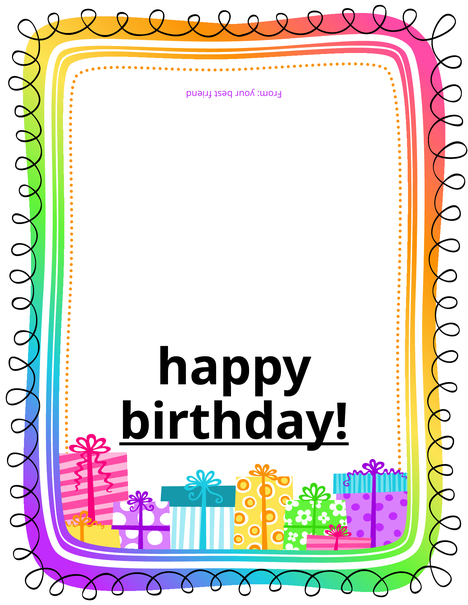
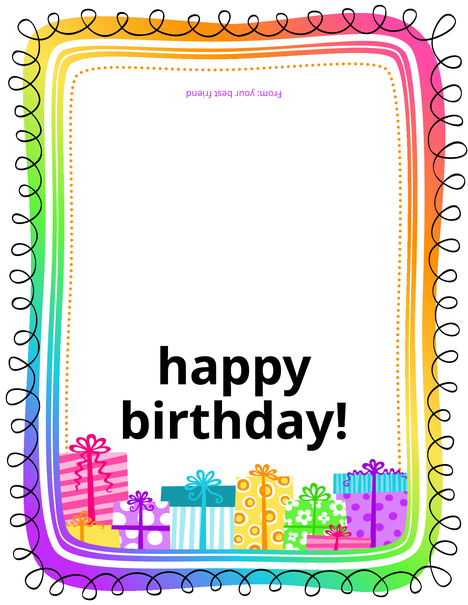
birthday underline: present -> none (234, 423)
